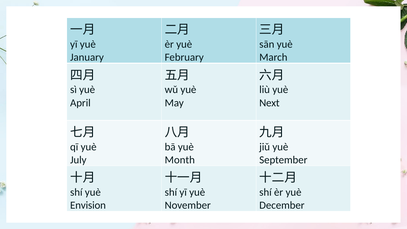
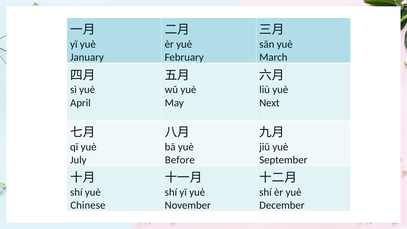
Month: Month -> Before (180, 160)
Envision: Envision -> Chinese (88, 205)
